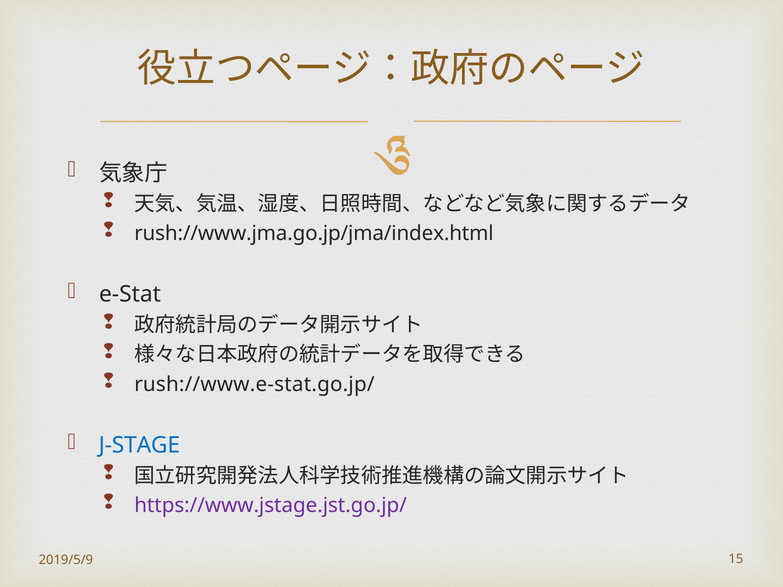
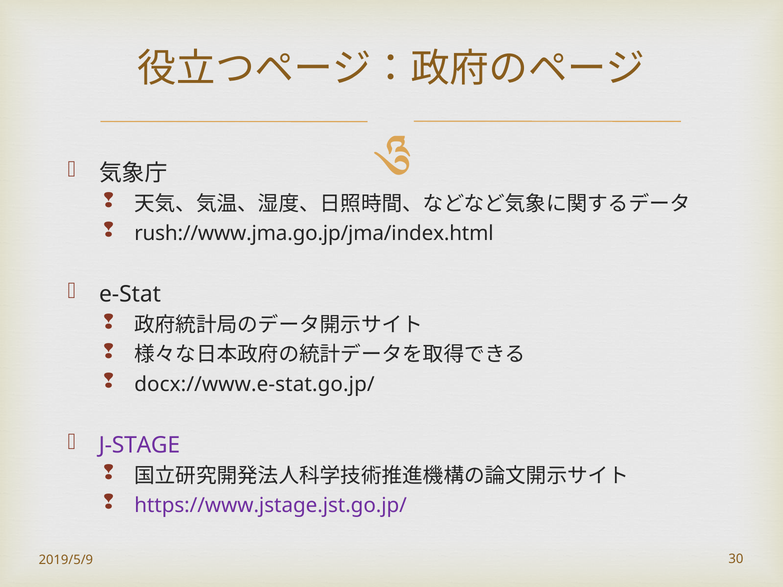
rush://www.e-stat.go.jp/: rush://www.e-stat.go.jp/ -> docx://www.e-stat.go.jp/ (254, 384)
J-STAGE colour: blue -> purple (139, 445)
15: 15 -> 30 (736, 559)
